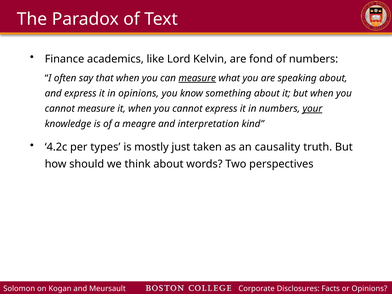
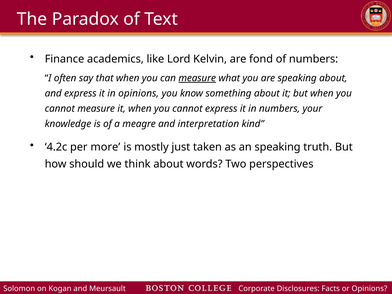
your underline: present -> none (312, 109)
types: types -> more (105, 147)
an causality: causality -> speaking (278, 147)
